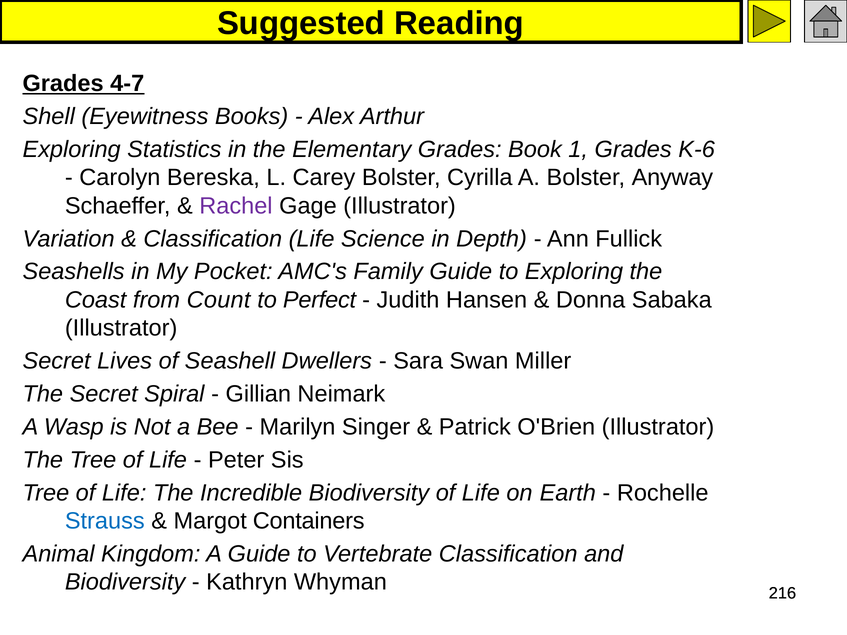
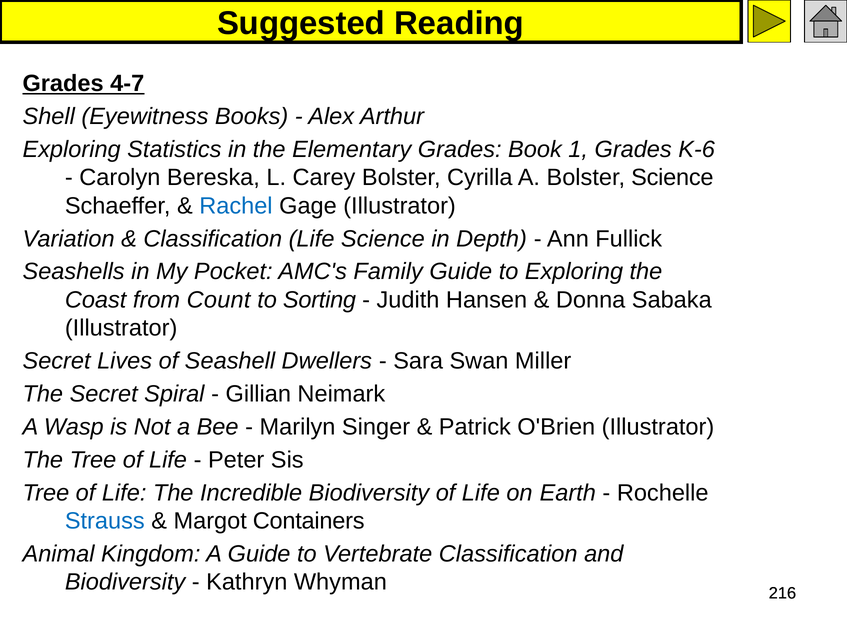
Bolster Anyway: Anyway -> Science (672, 178)
Rachel colour: purple -> blue (236, 206)
Perfect: Perfect -> Sorting (320, 300)
